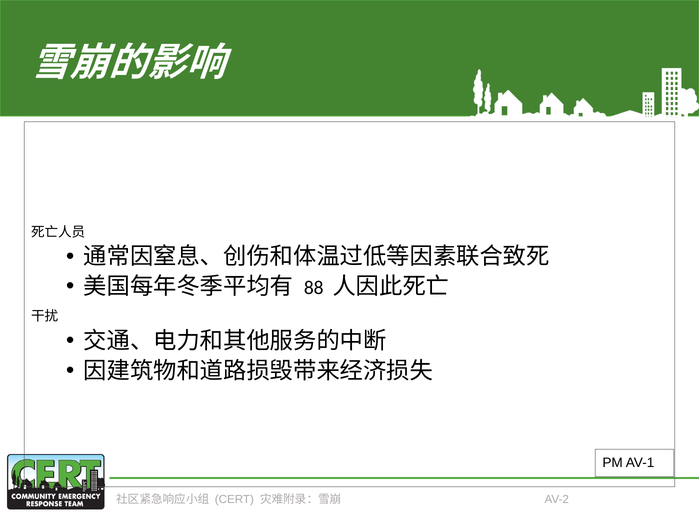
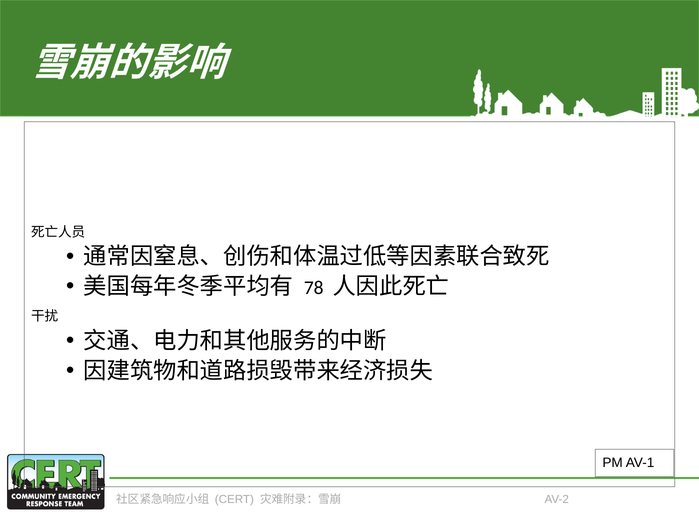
88: 88 -> 78 (314, 288)
